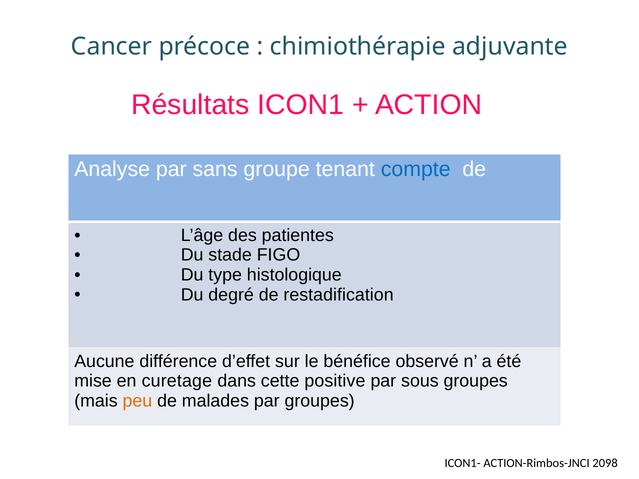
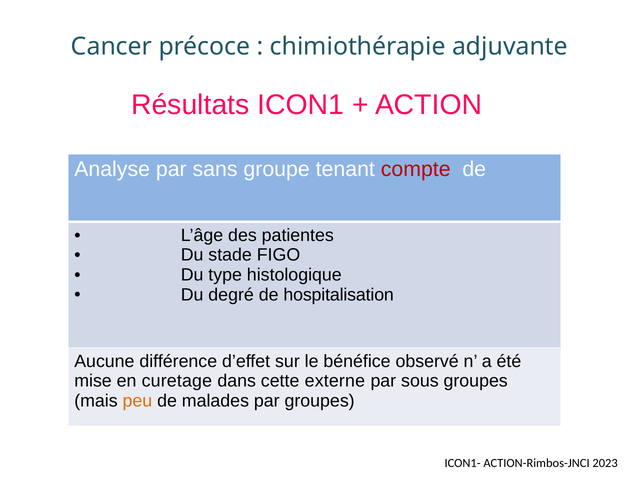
compte colour: blue -> red (416, 170)
restadification: restadification -> hospitalisation (339, 295)
positive: positive -> externe (335, 381)
2098: 2098 -> 2023 (605, 463)
